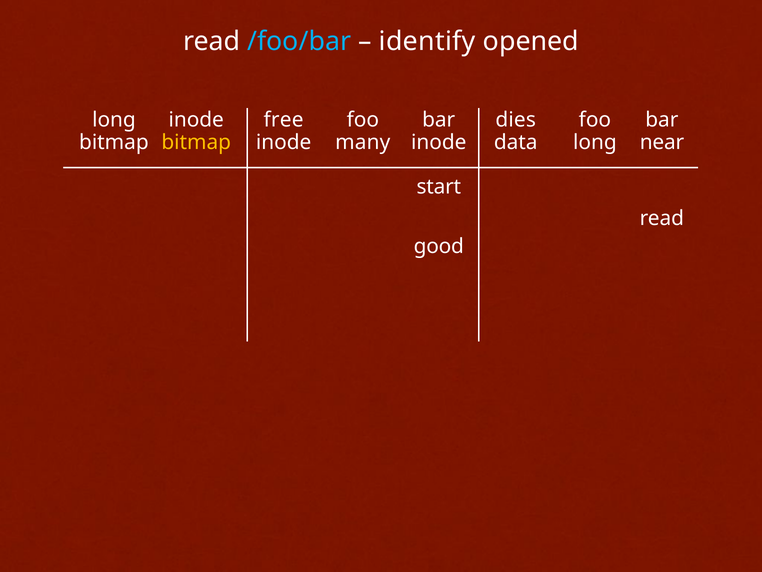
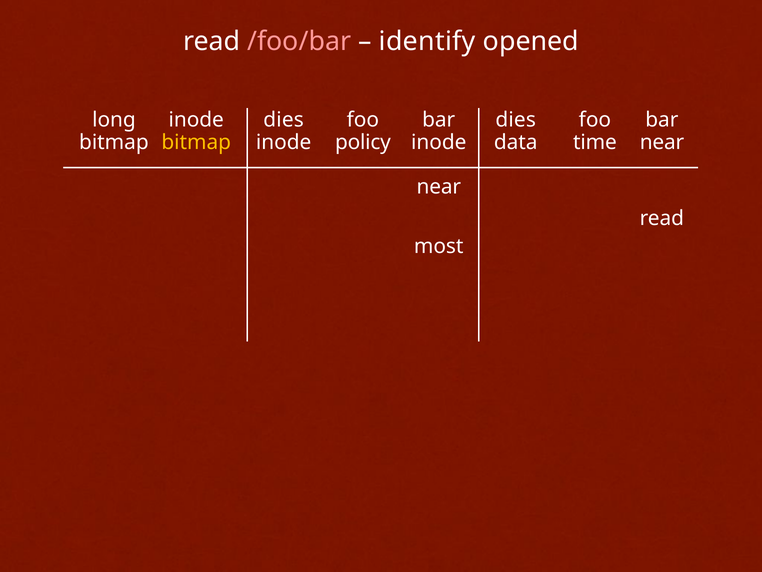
/foo/bar colour: light blue -> pink (299, 41)
inode free: free -> dies (284, 120)
many: many -> policy (363, 142)
data long: long -> time (595, 142)
start: start -> near (439, 187)
good: good -> most (439, 246)
